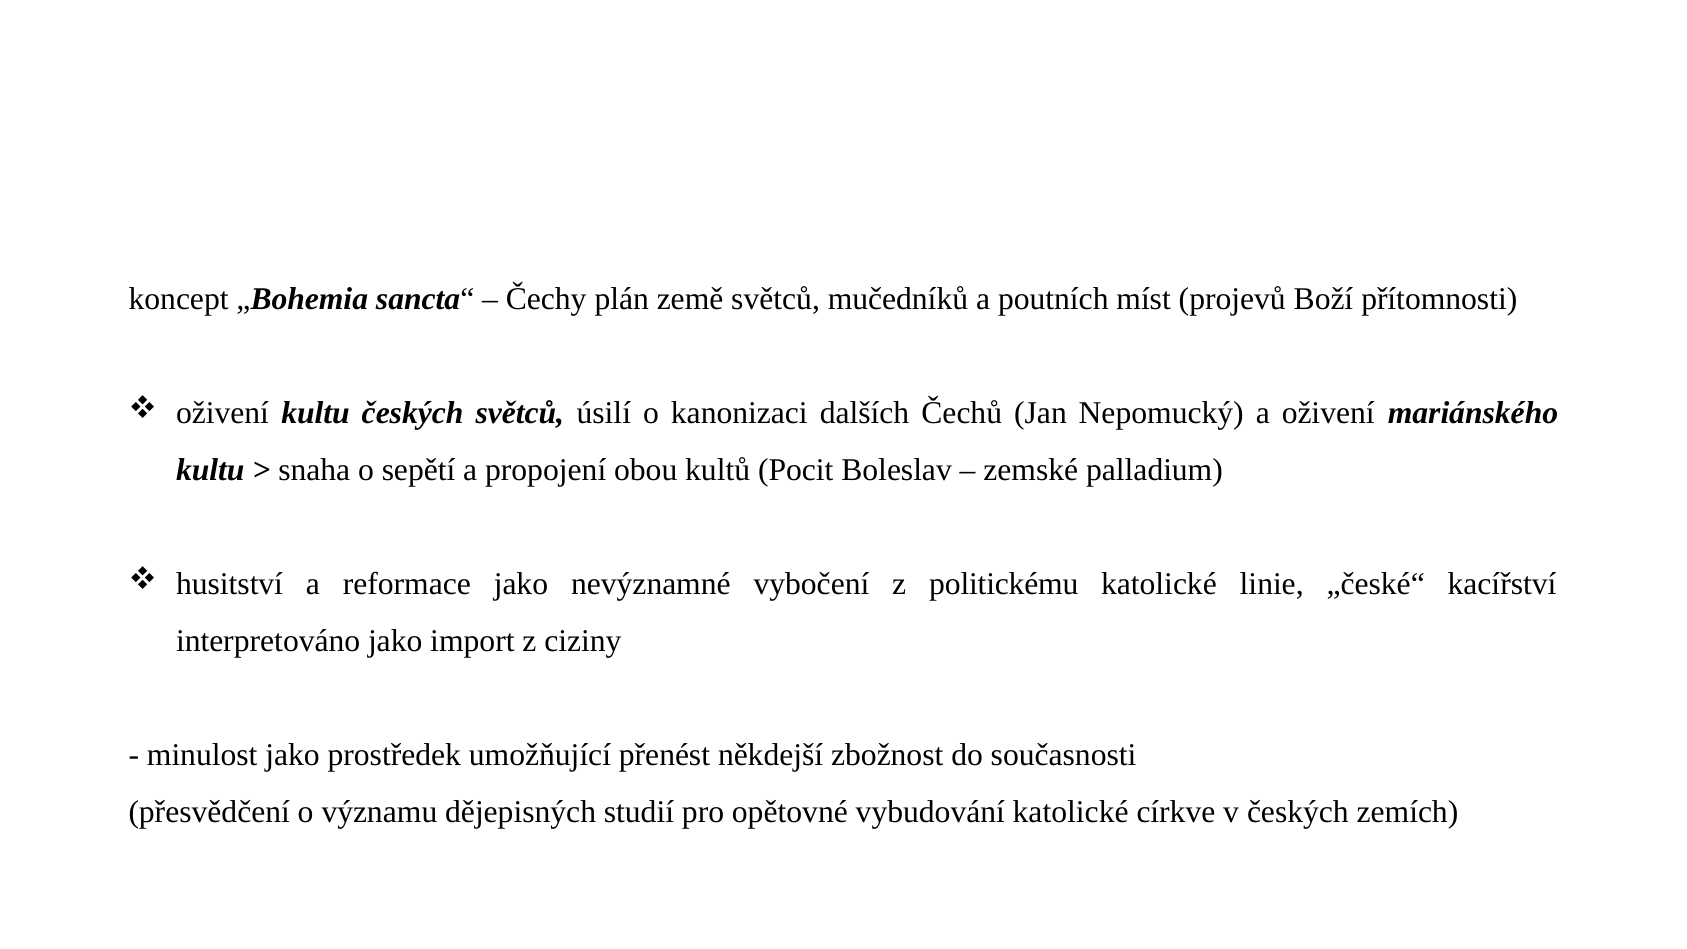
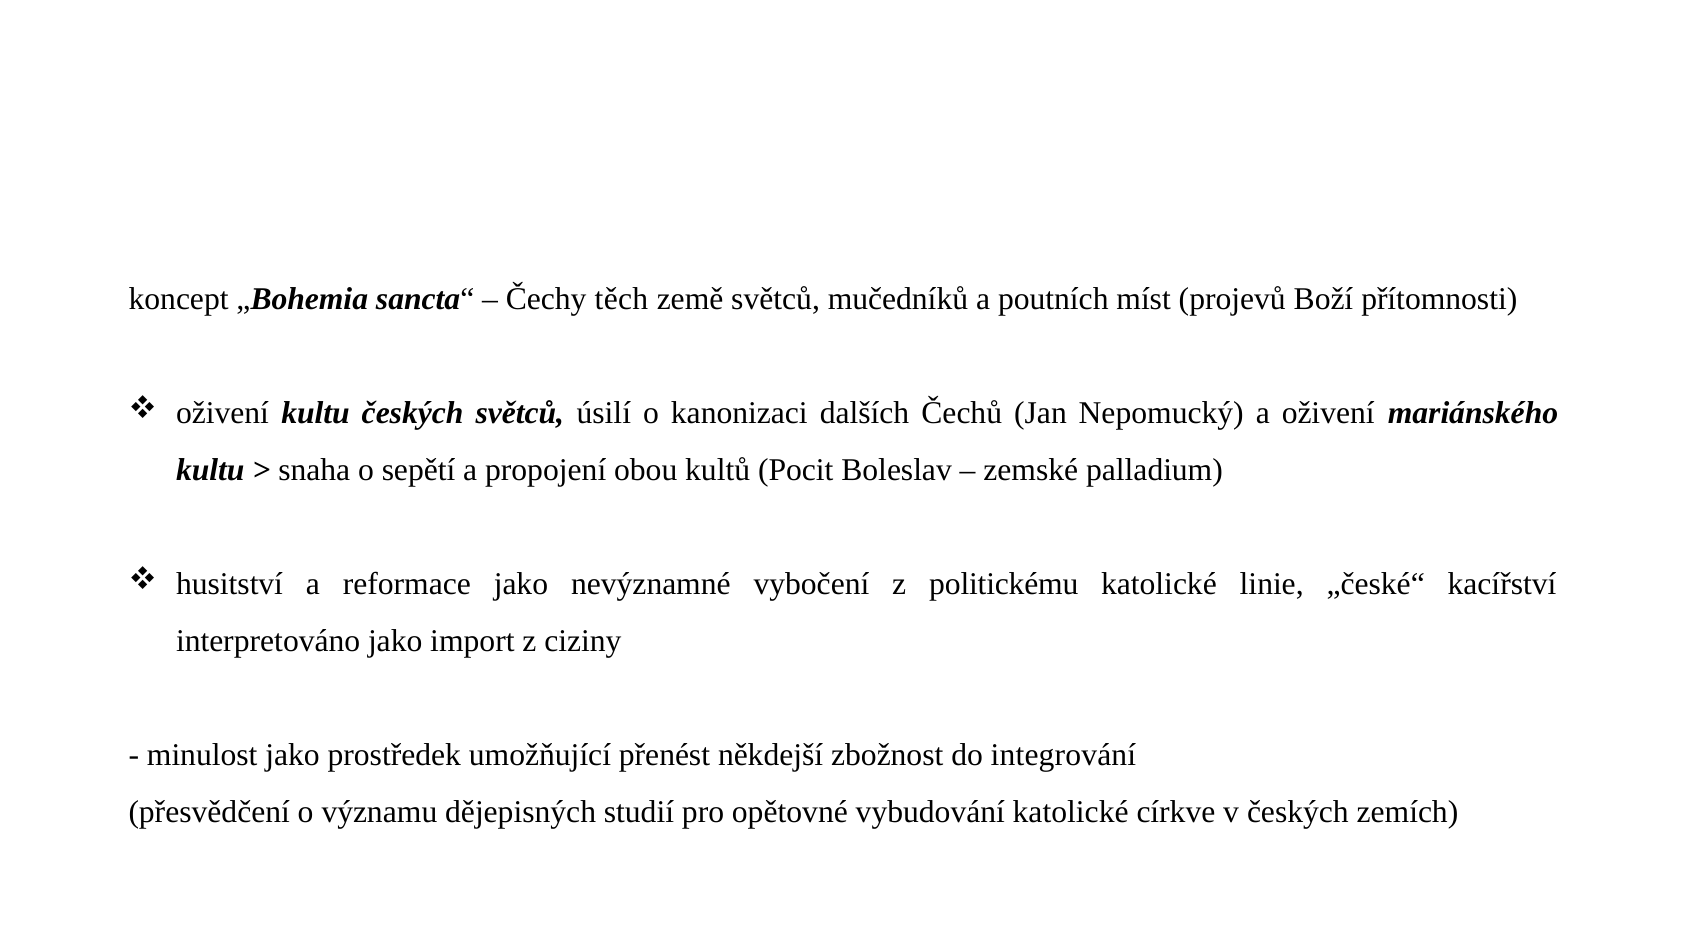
plán: plán -> těch (622, 299)
současnosti: současnosti -> integrování (1063, 755)
